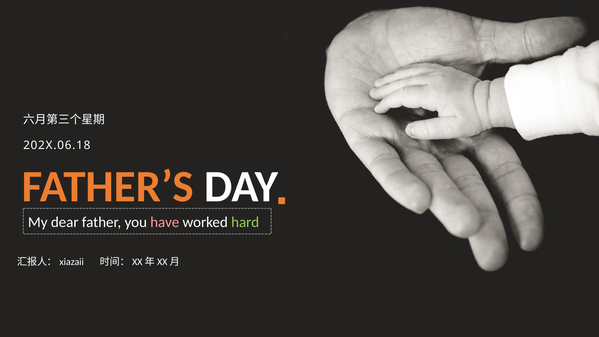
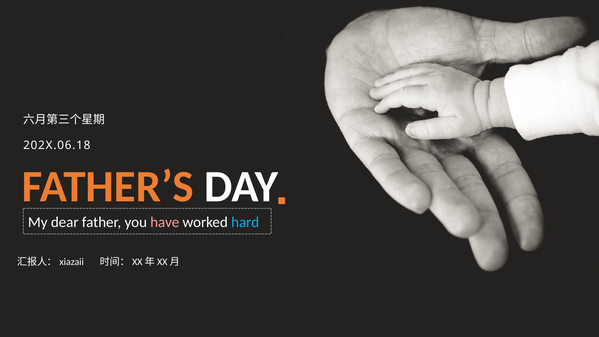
hard colour: light green -> light blue (245, 222)
